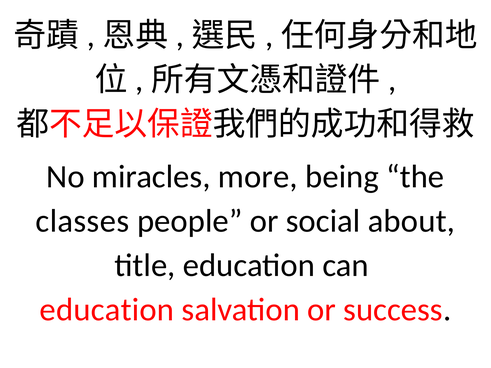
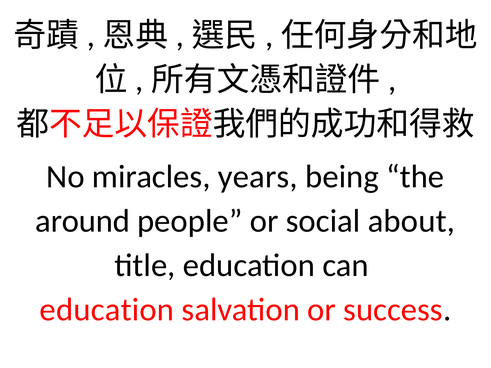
more: more -> years (258, 177)
classes: classes -> around (83, 221)
